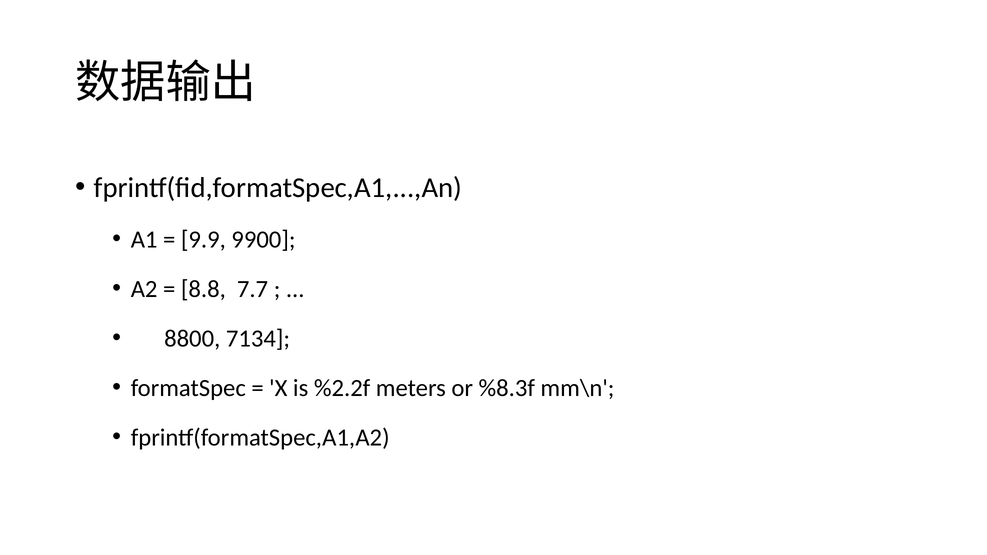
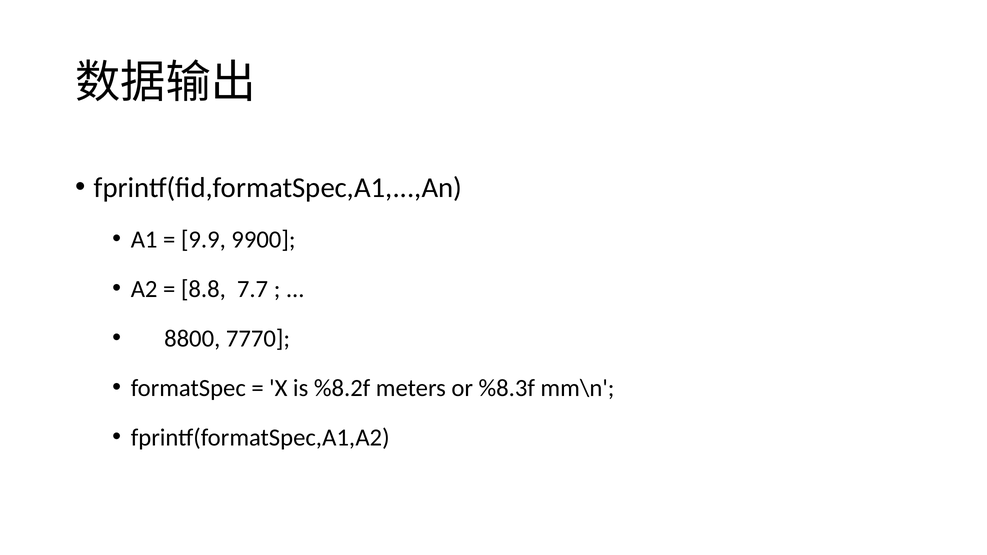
7134: 7134 -> 7770 (258, 339)
%2.2f: %2.2f -> %8.2f (342, 388)
